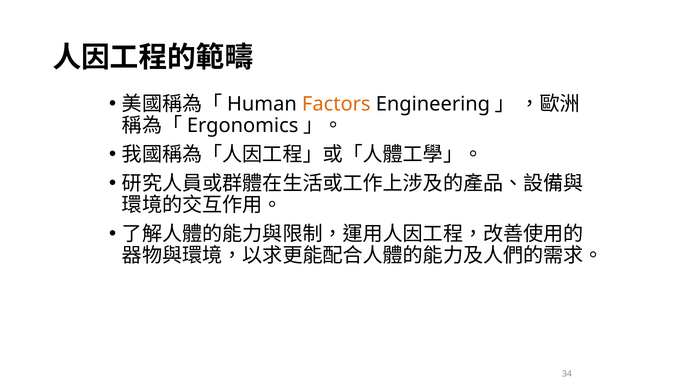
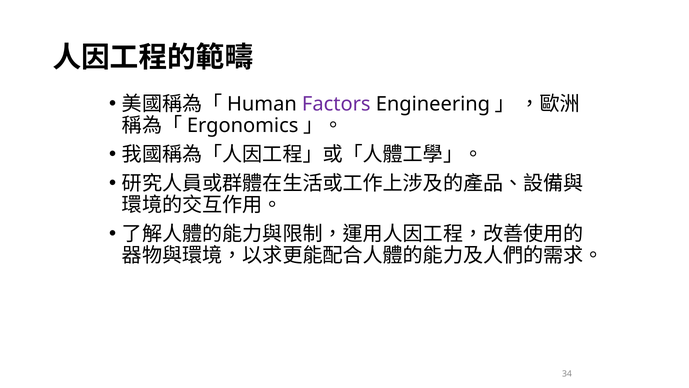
Factors colour: orange -> purple (336, 104)
